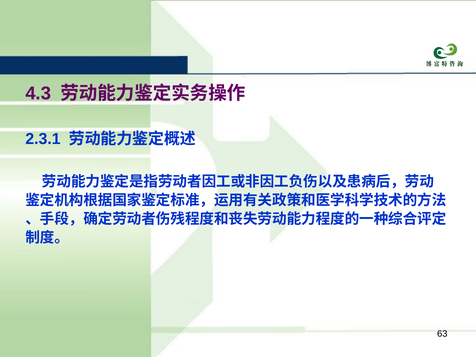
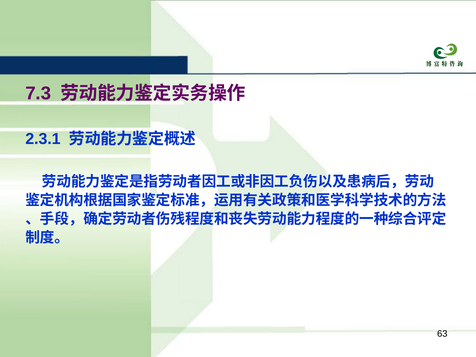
4.3: 4.3 -> 7.3 (38, 93)
